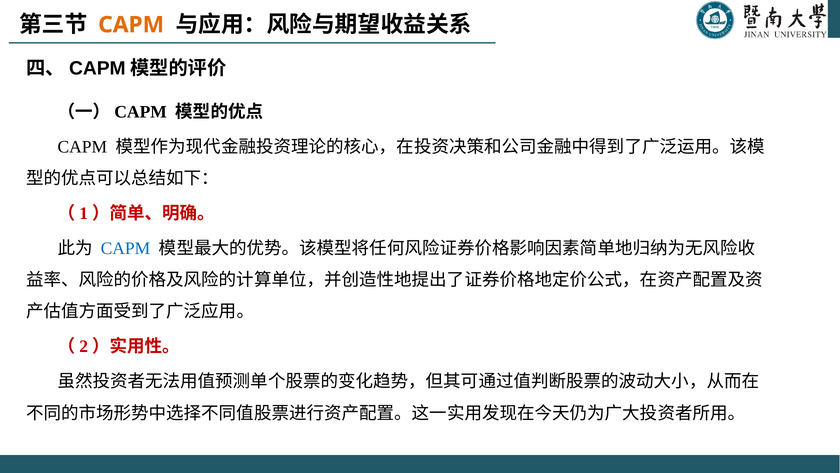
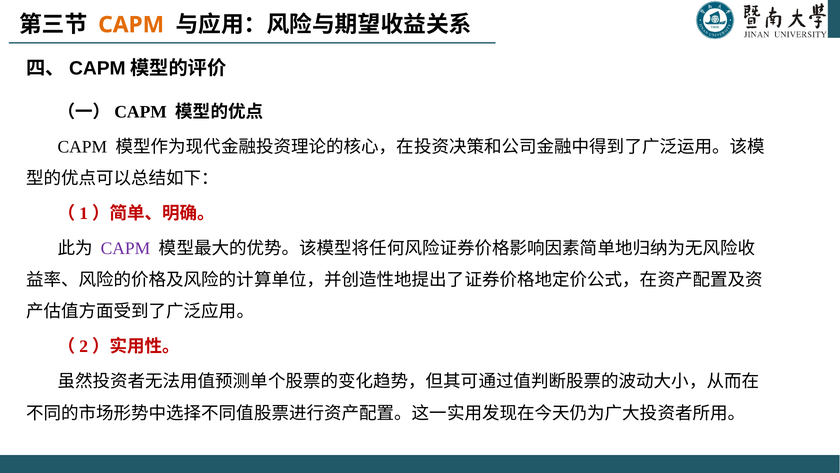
CAPM colour: blue -> purple (126, 248)
